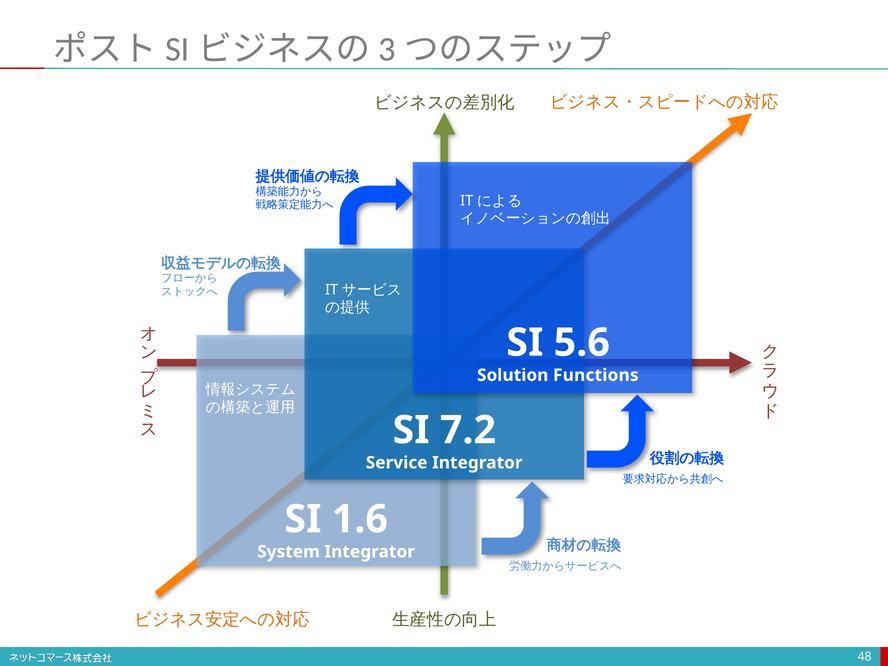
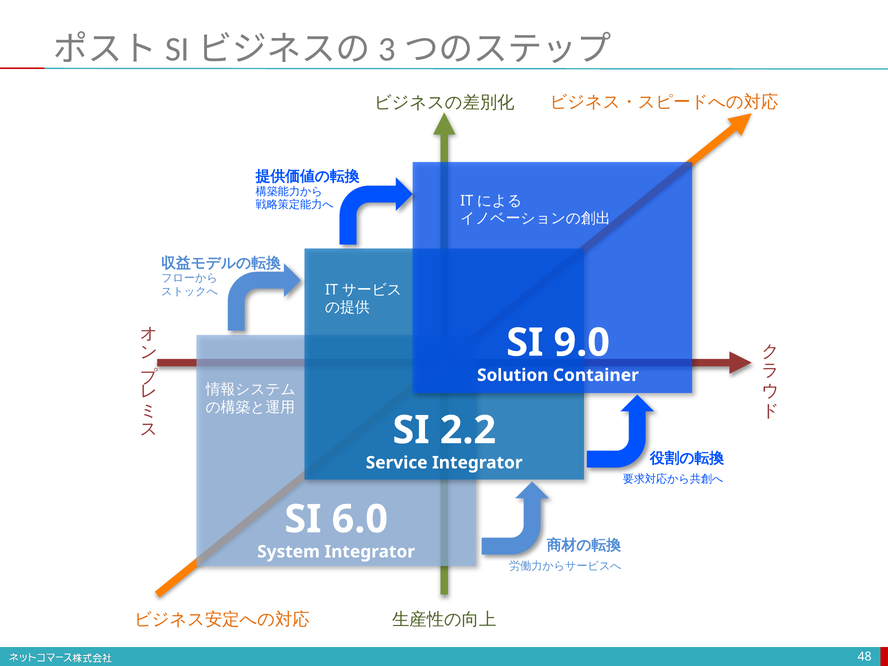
5.6: 5.6 -> 9.0 (582, 343)
Functions: Functions -> Container (596, 375)
7.2: 7.2 -> 2.2 (468, 430)
1.6: 1.6 -> 6.0 (360, 519)
